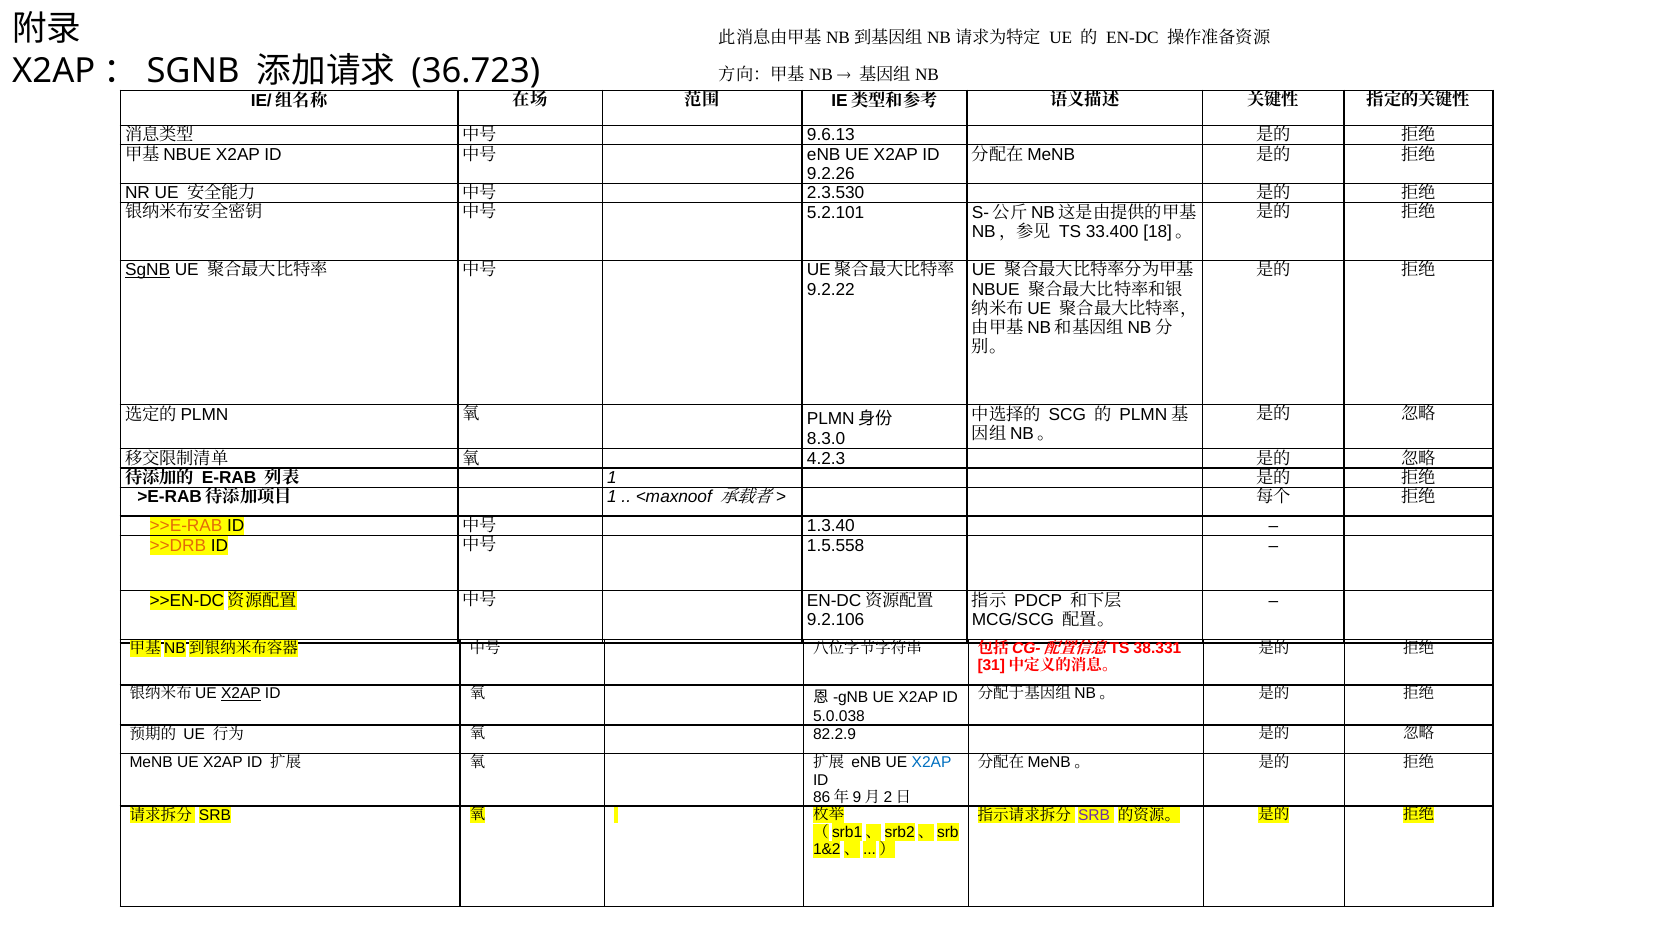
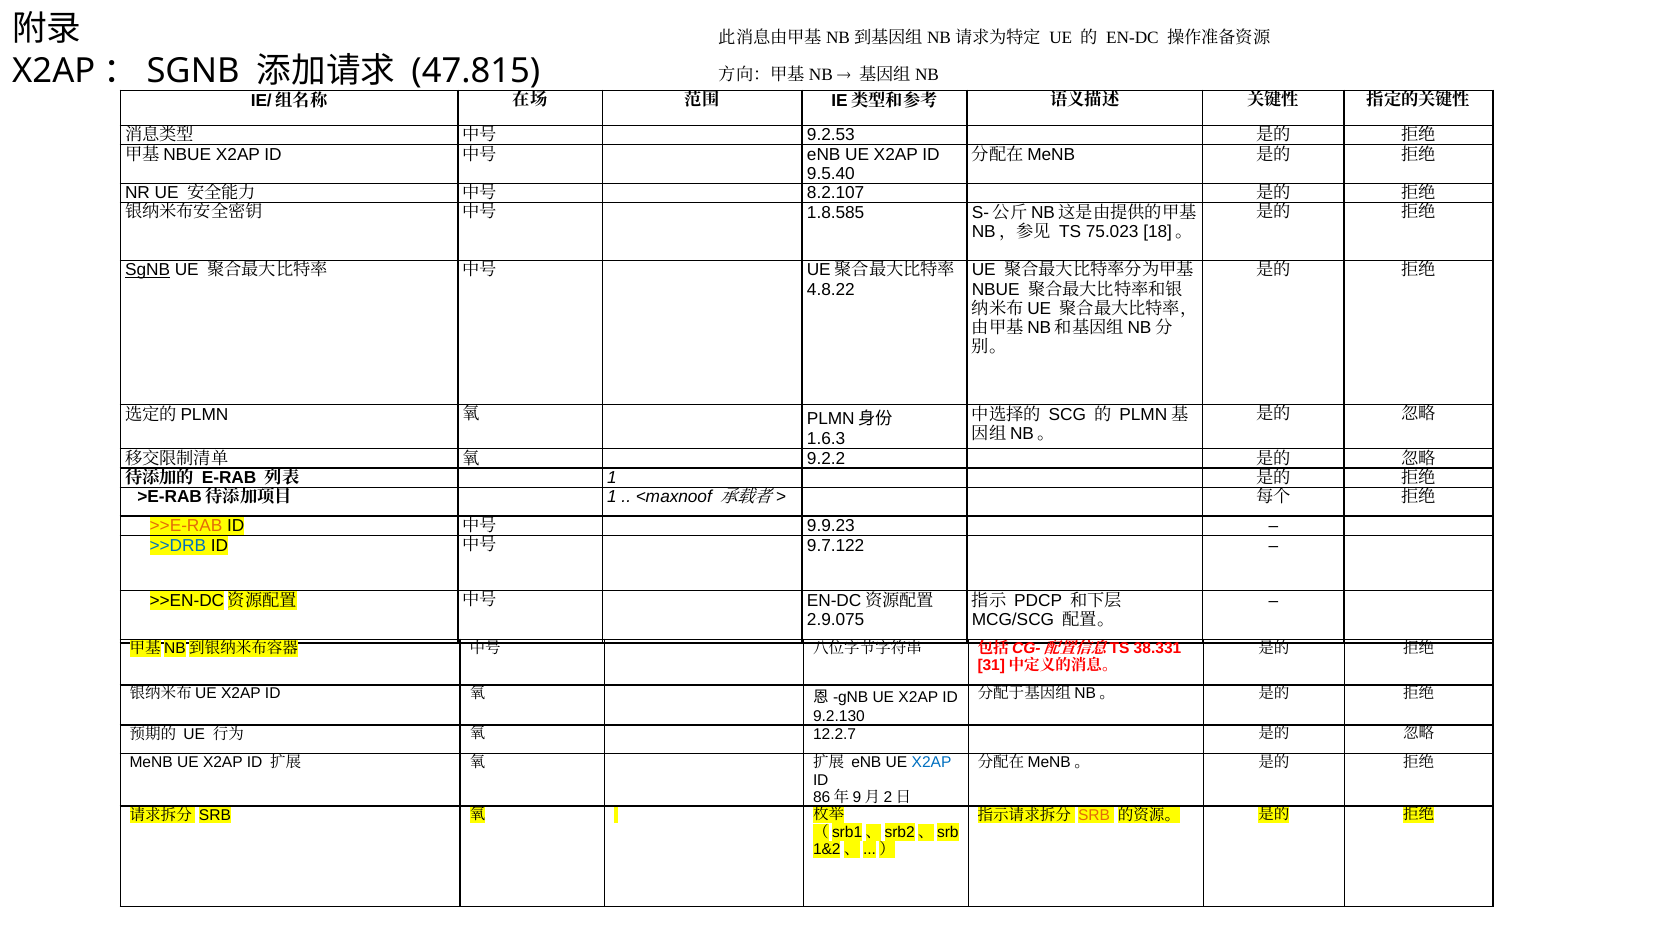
36.723: 36.723 -> 47.815 (476, 71)
9.6.13: 9.6.13 -> 9.2.53 (831, 135)
9.2.26: 9.2.26 -> 9.5.40 (831, 174)
2.3.530: 2.3.530 -> 8.2.107 (836, 193)
5.2.101: 5.2.101 -> 1.8.585 (836, 213)
33.400: 33.400 -> 75.023 (1112, 232)
9.2.22: 9.2.22 -> 4.8.22 (831, 290)
8.3.0: 8.3.0 -> 1.6.3 (826, 439)
4.2.3: 4.2.3 -> 9.2.2 (826, 459)
1.3.40: 1.3.40 -> 9.9.23 (831, 526)
>>DRB colour: orange -> blue (178, 545)
1.5.558: 1.5.558 -> 9.7.122 (836, 545)
9.2.106: 9.2.106 -> 2.9.075 (836, 620)
X2AP underline: present -> none (241, 694)
5.0.038: 5.0.038 -> 9.2.130 (839, 717)
82.2.9: 82.2.9 -> 12.2.7 (835, 734)
SRB colour: purple -> orange (1094, 815)
